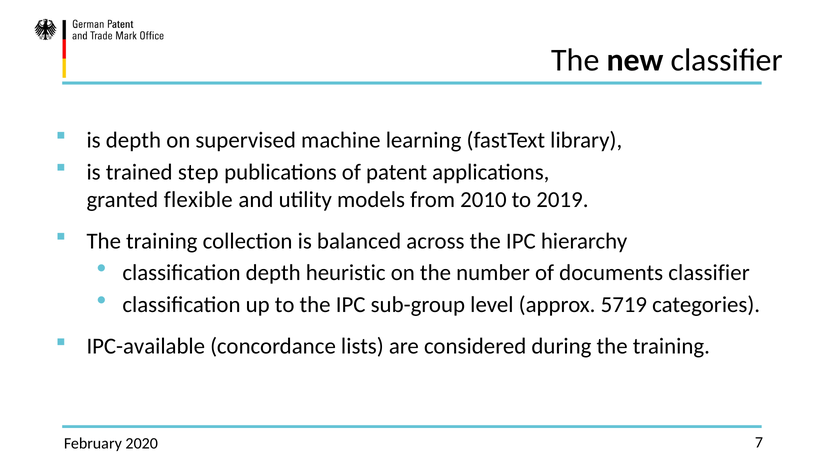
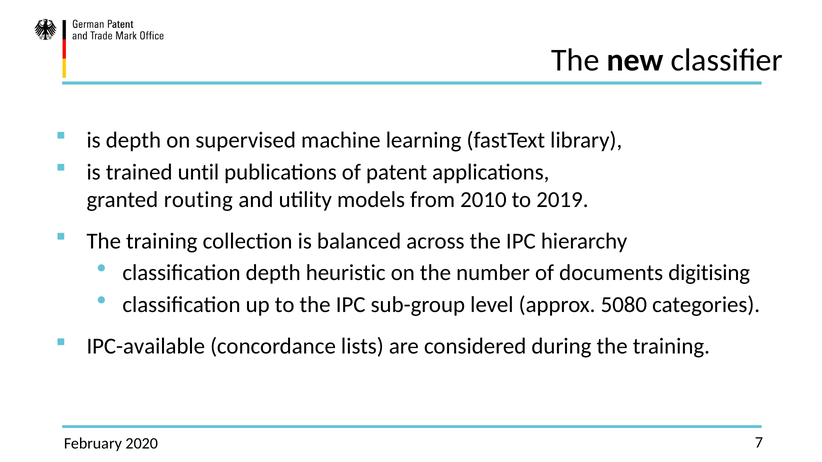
step: step -> until (198, 172)
flexible: flexible -> routing (198, 200)
documents classifier: classifier -> digitising (709, 273)
5719: 5719 -> 5080 (624, 305)
